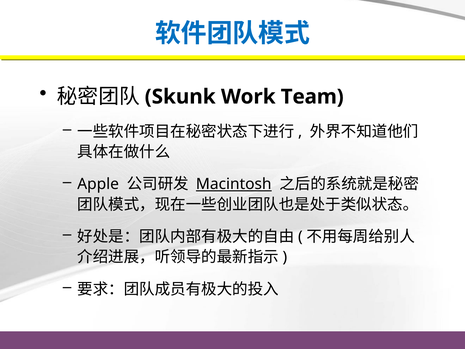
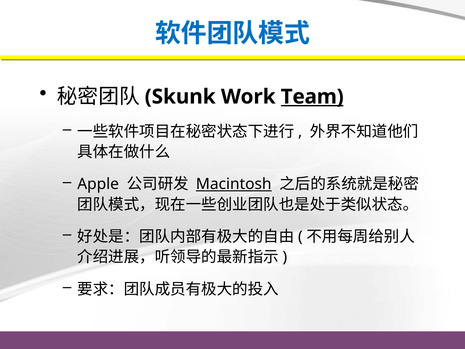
Team underline: none -> present (312, 97)
